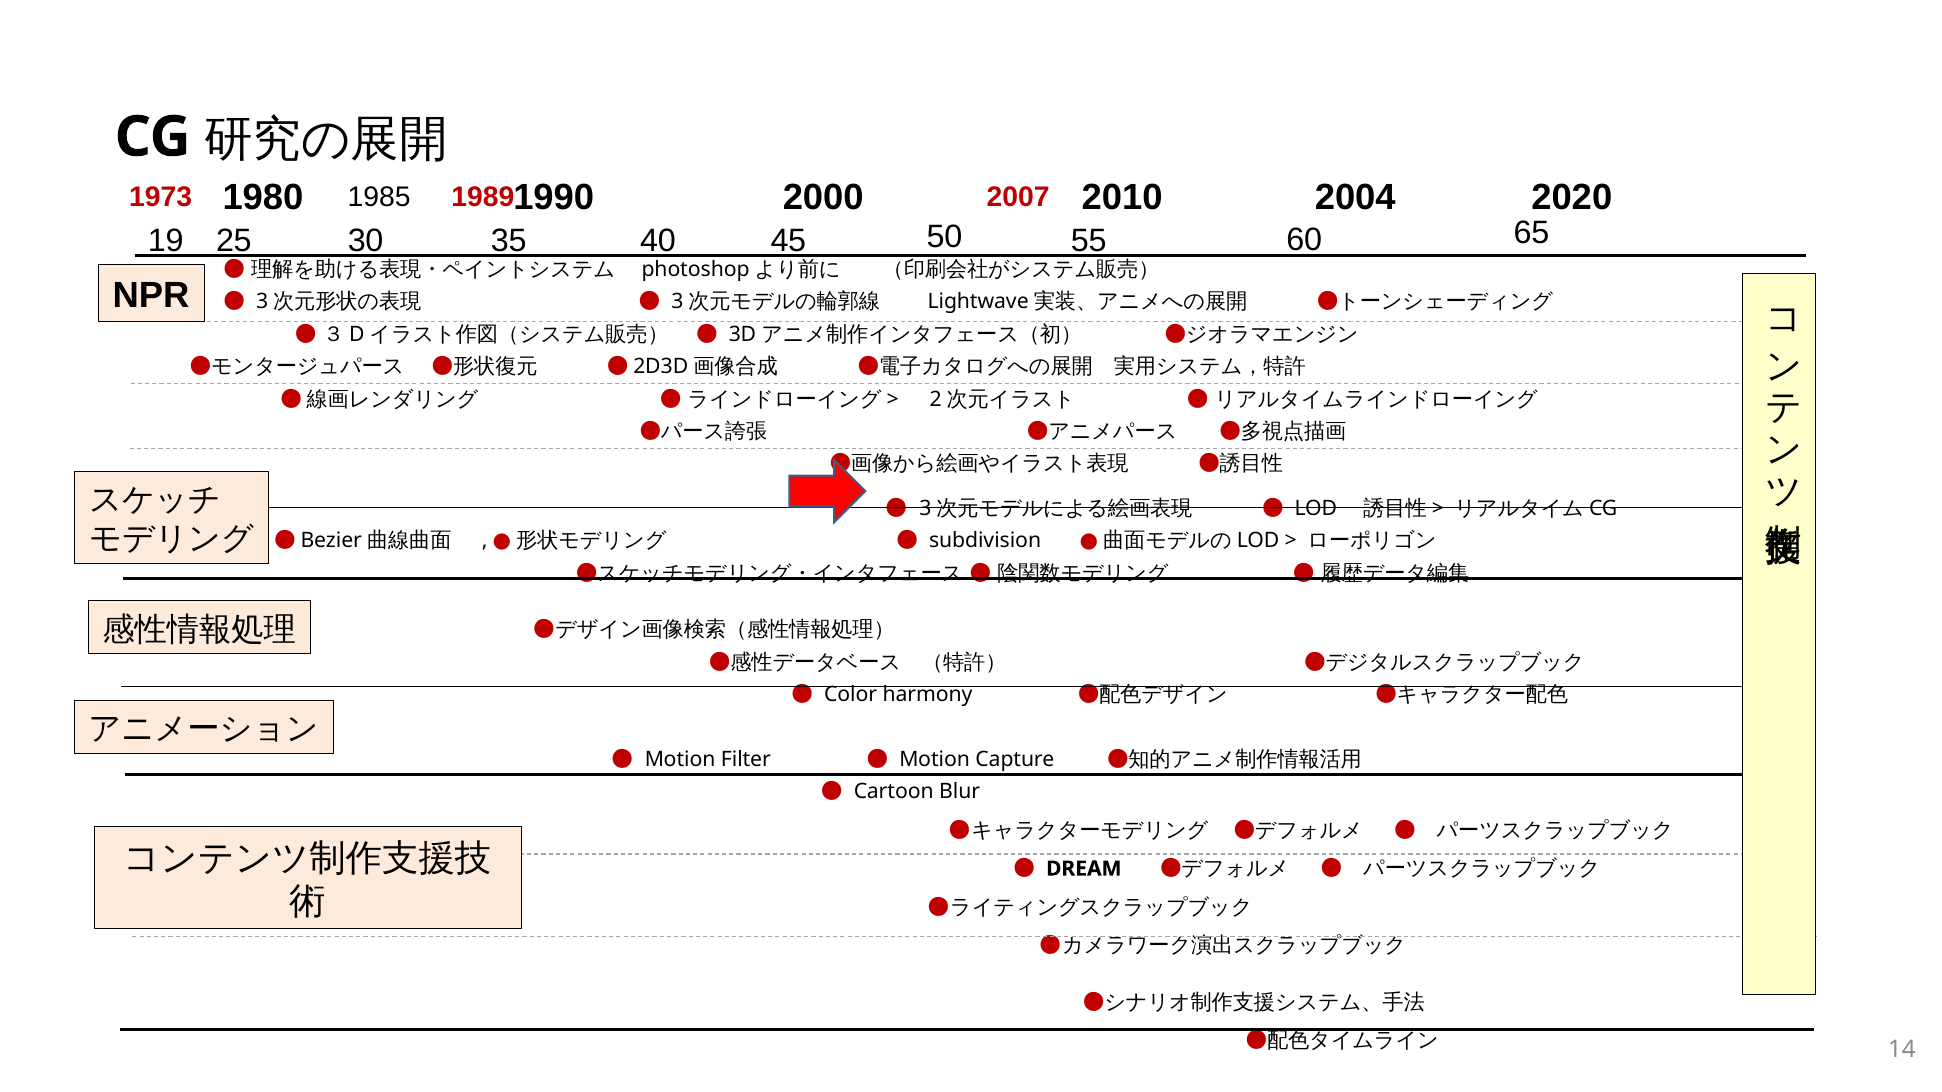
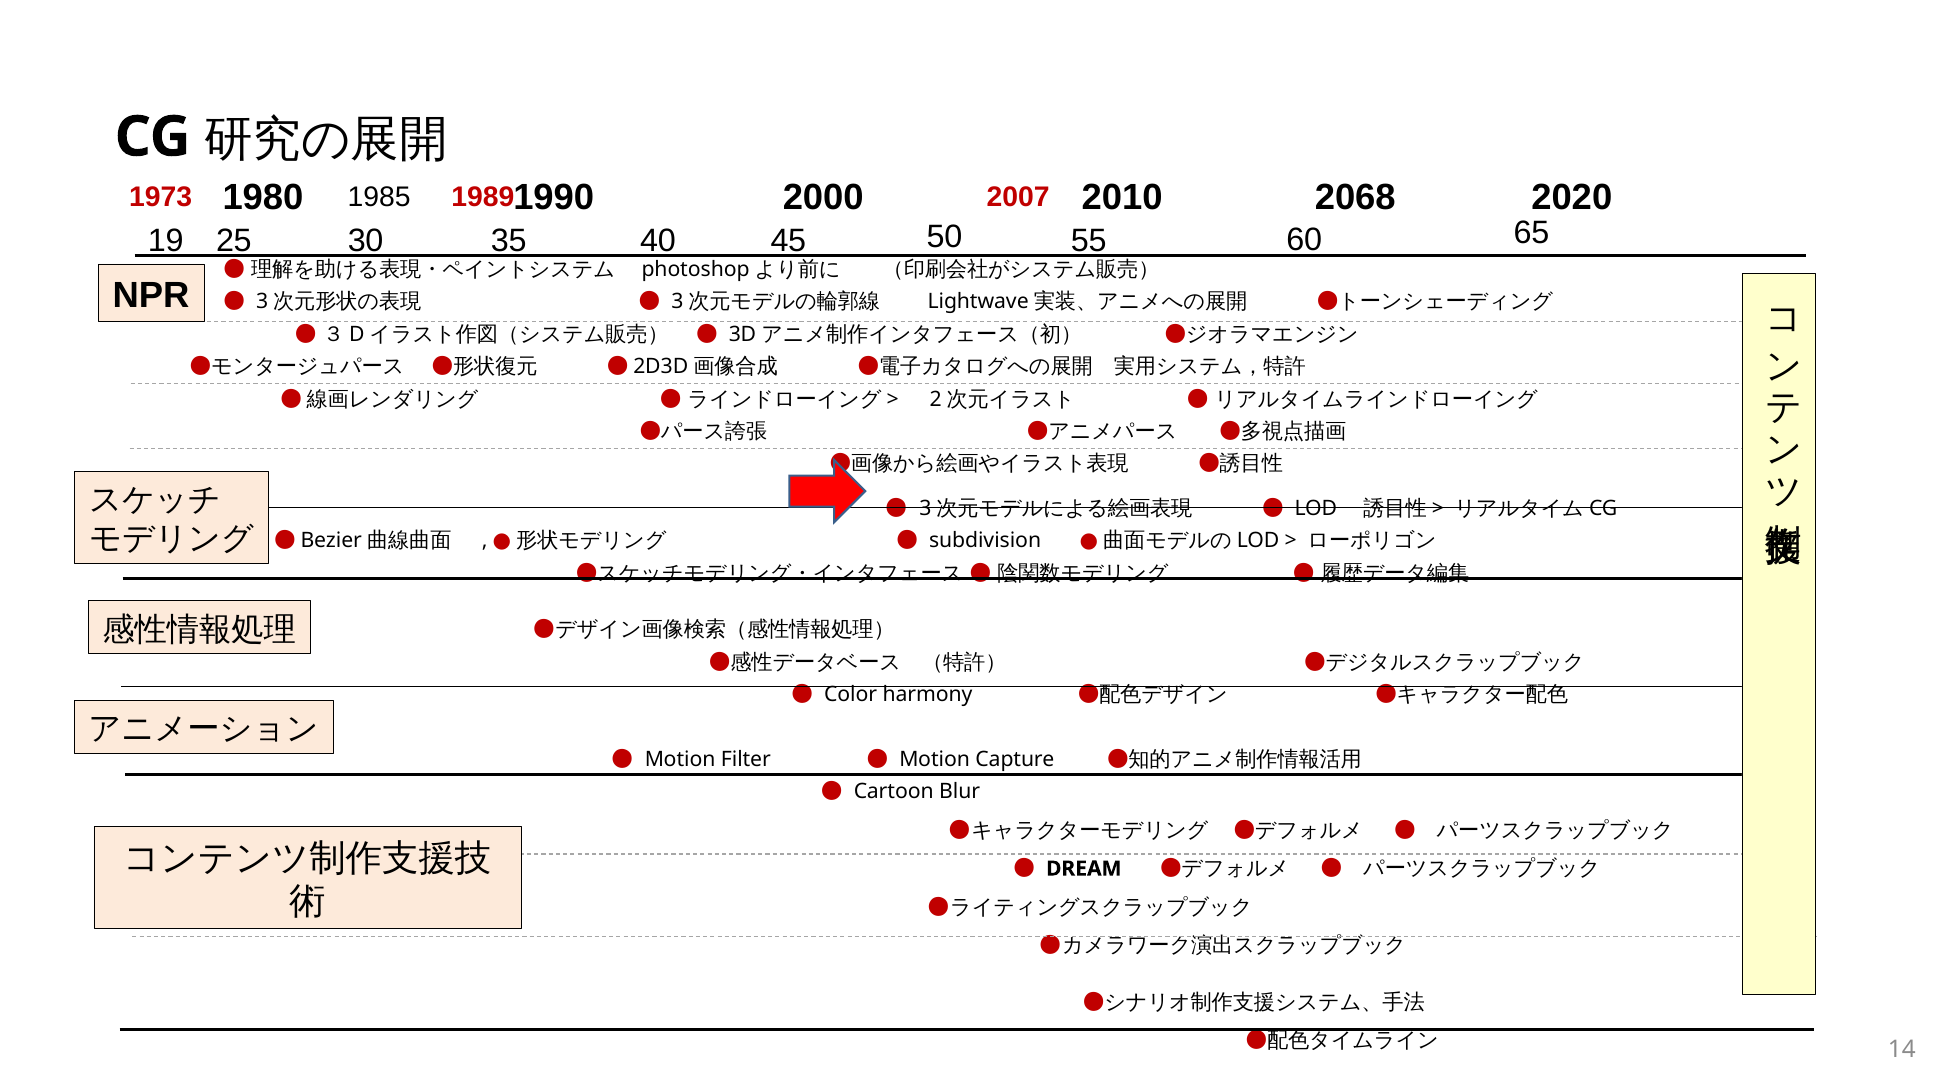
2004: 2004 -> 2068 (1355, 198)
